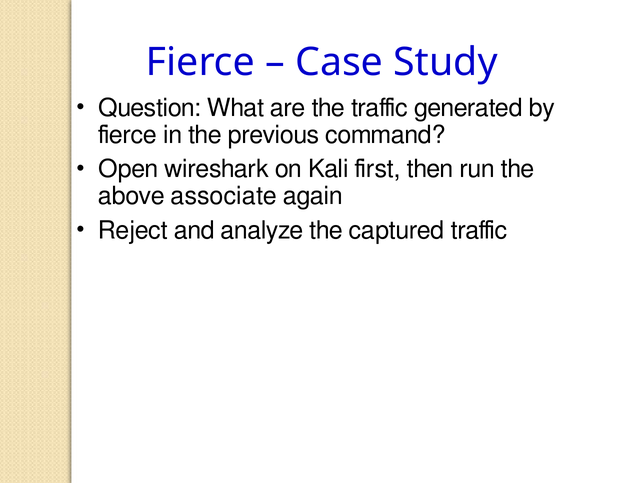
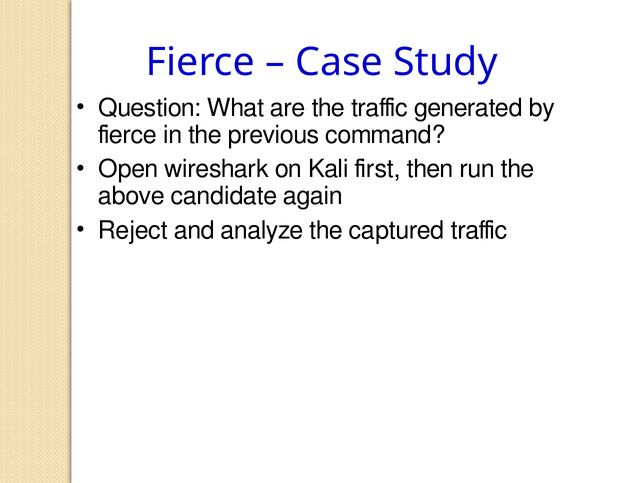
associate: associate -> candidate (224, 196)
